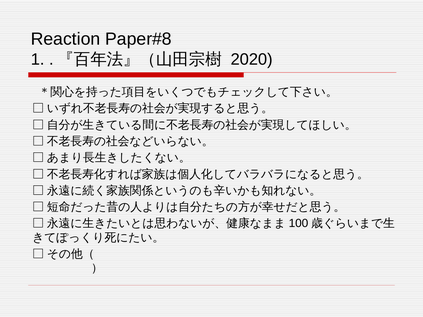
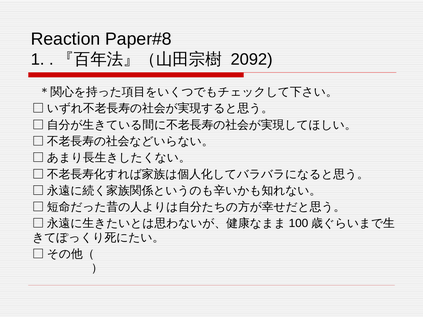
2020: 2020 -> 2092 (252, 59)
